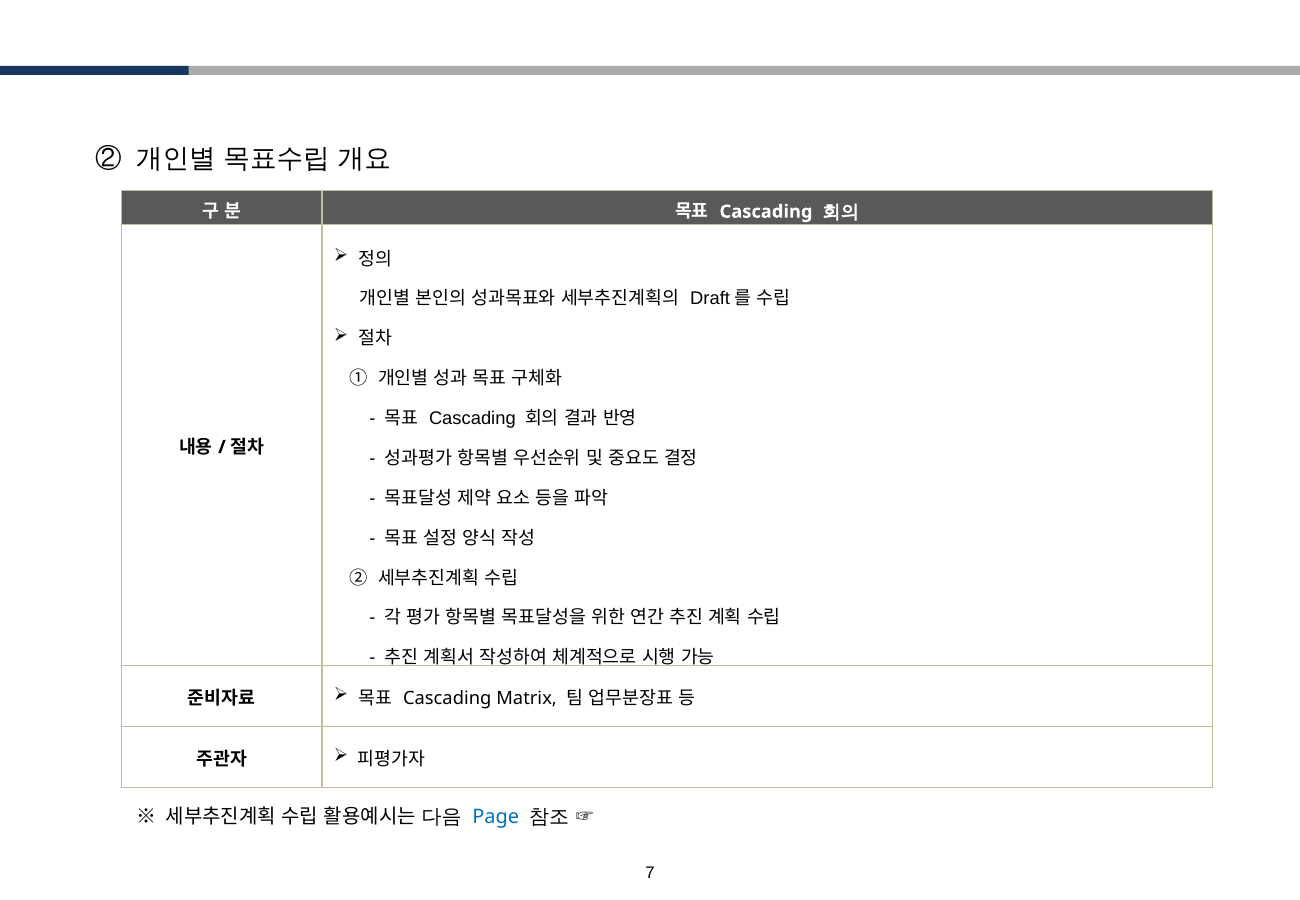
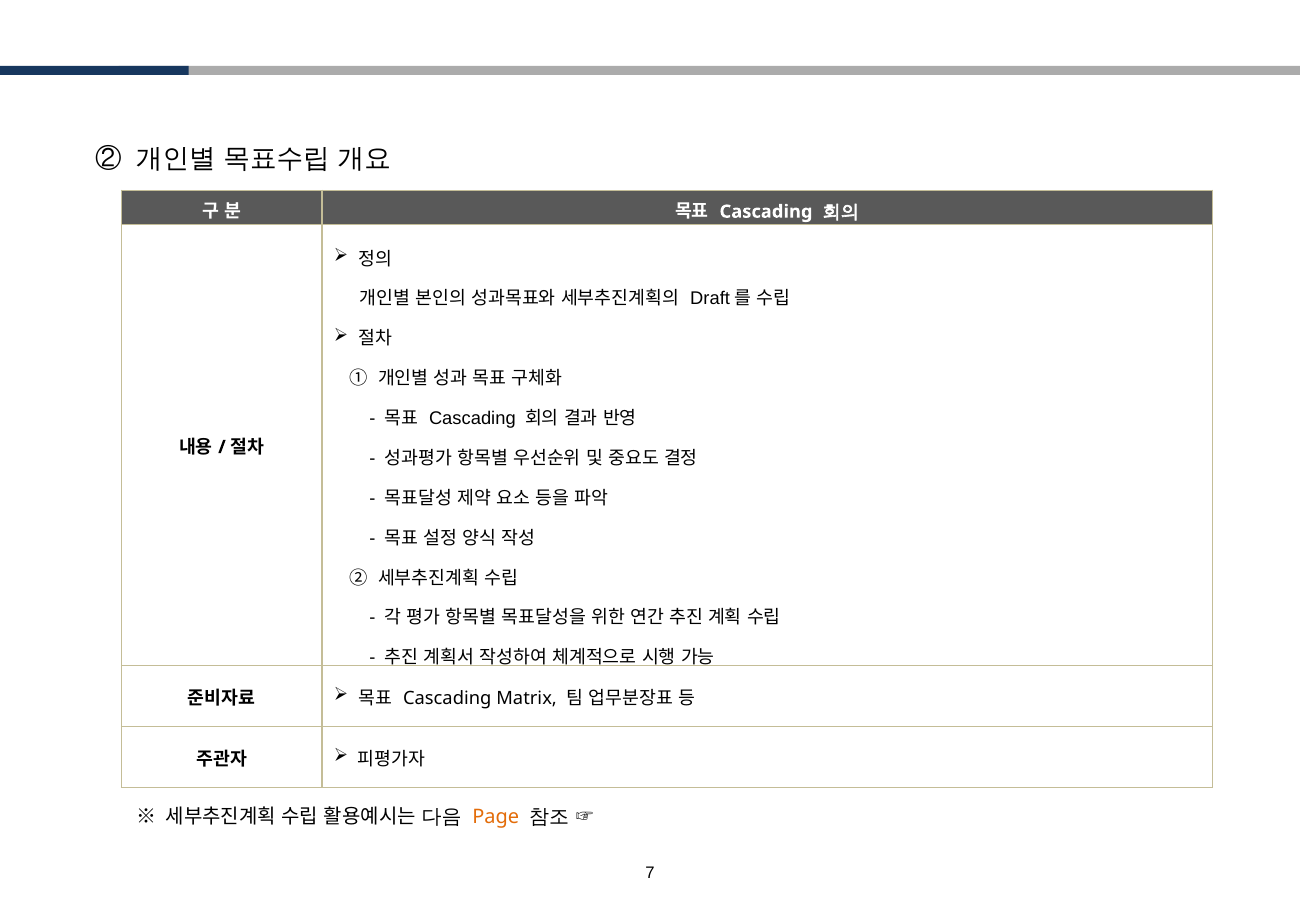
Page colour: blue -> orange (496, 817)
